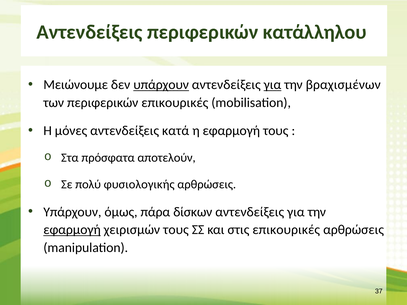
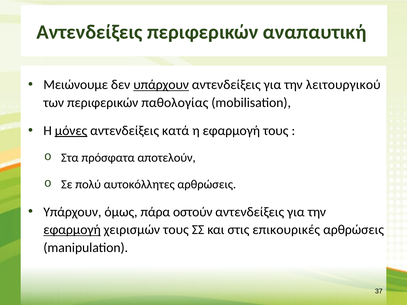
κατάλληλου: κατάλληλου -> αναπαυτική (315, 32)
για underline: present -> none (272, 85)
βραχισμένων: βραχισμένων -> λειτουργικού (343, 85)
περιφερικών επικουρικές: επικουρικές -> παθολογίας (175, 103)
μόνες underline: none -> present (71, 131)
φυσιολογικής: φυσιολογικής -> αυτοκόλλητες (139, 185)
δίσκων: δίσκων -> οστούν (193, 212)
